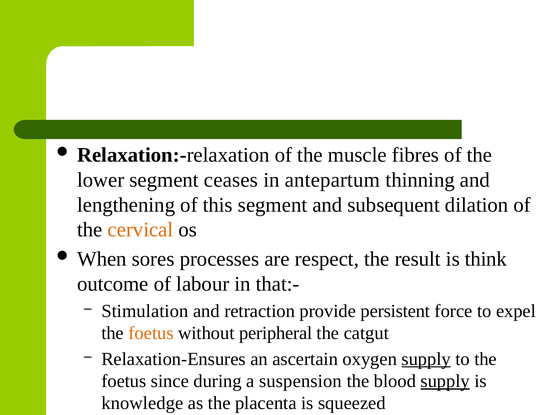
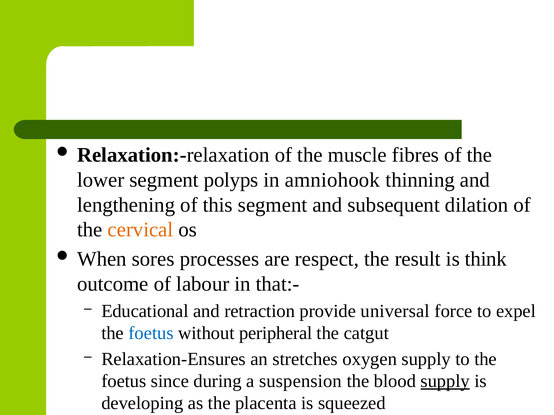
ceases: ceases -> polyps (231, 180)
antepartum: antepartum -> amniohook (332, 180)
Stimulation: Stimulation -> Educational (145, 311)
persistent: persistent -> universal (395, 311)
foetus colour: orange -> blue (151, 334)
ascertain: ascertain -> stretches (305, 359)
supply underline: present -> none (426, 359)
knowledge: knowledge -> developing (142, 404)
